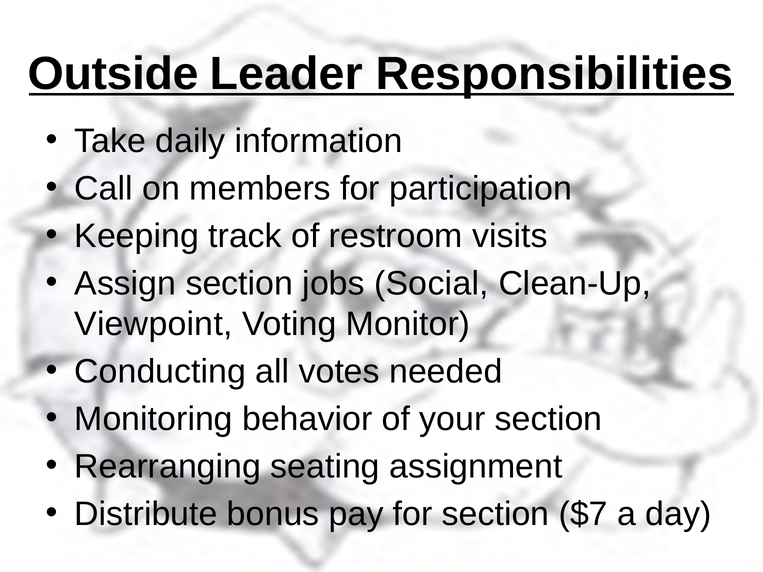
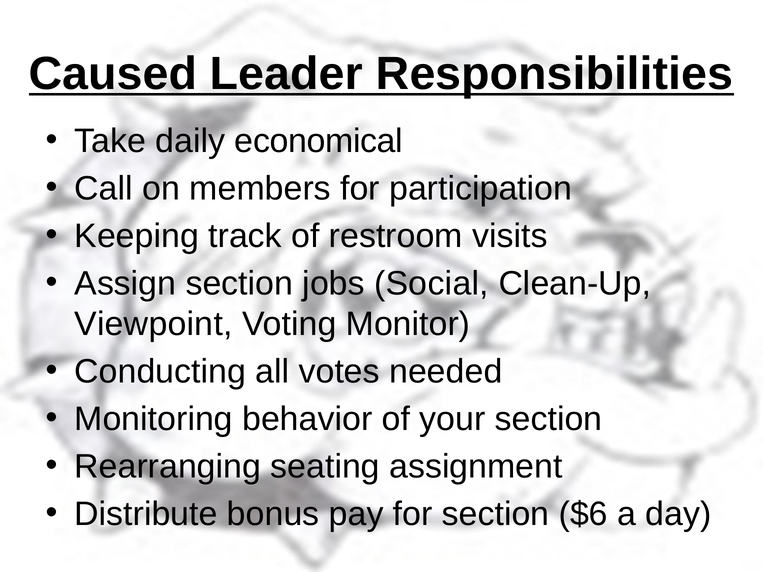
Outside: Outside -> Caused (113, 74)
information: information -> economical (319, 141)
$7: $7 -> $6 (583, 514)
